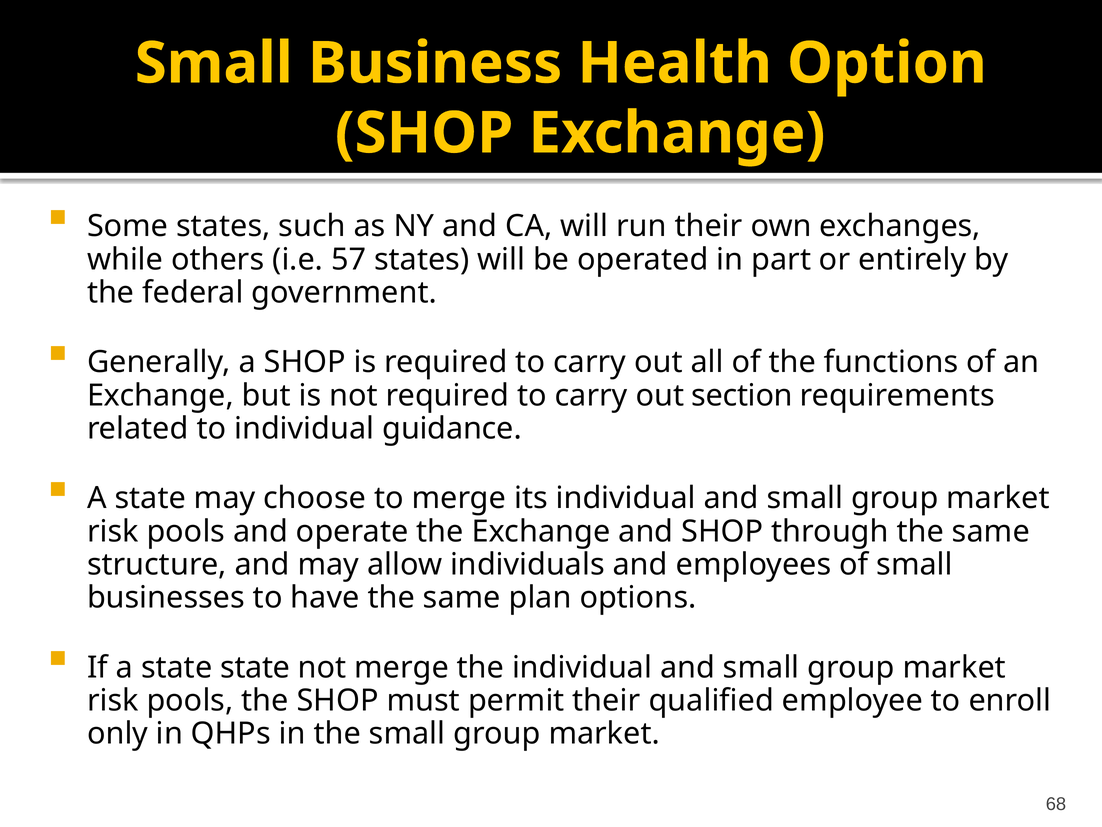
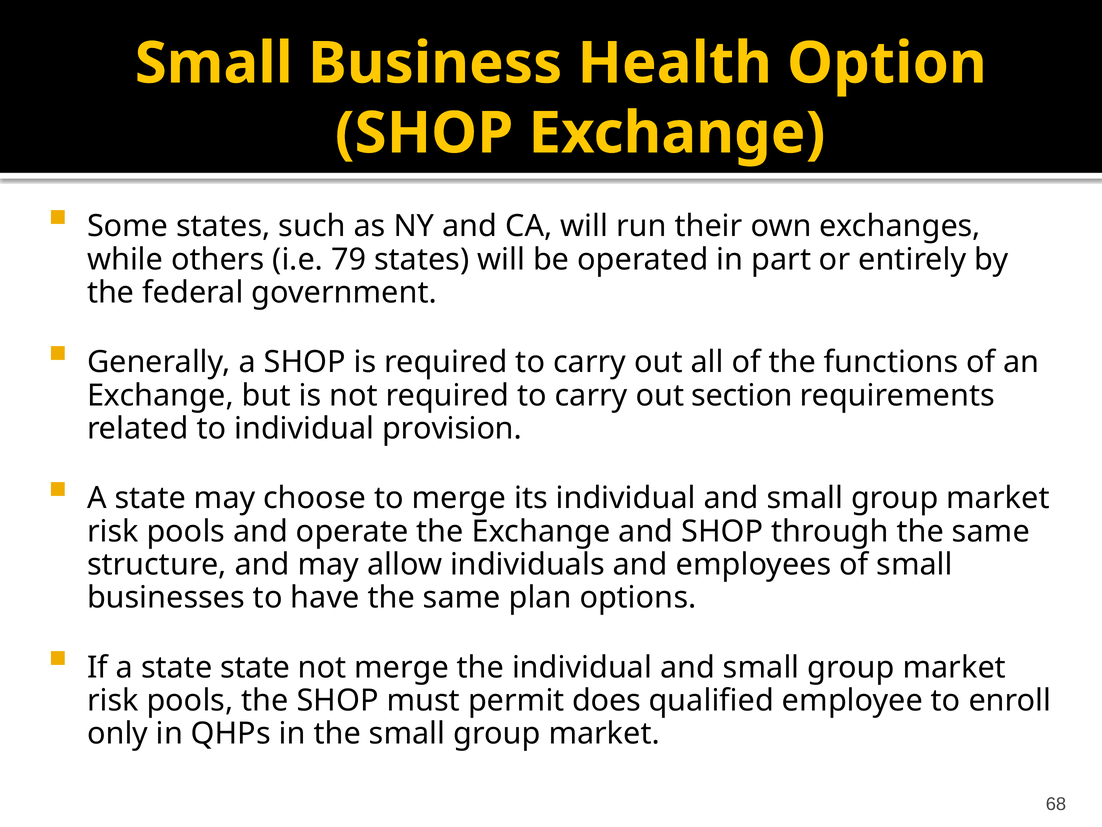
57: 57 -> 79 (349, 259)
guidance: guidance -> provision (452, 428)
permit their: their -> does (607, 700)
